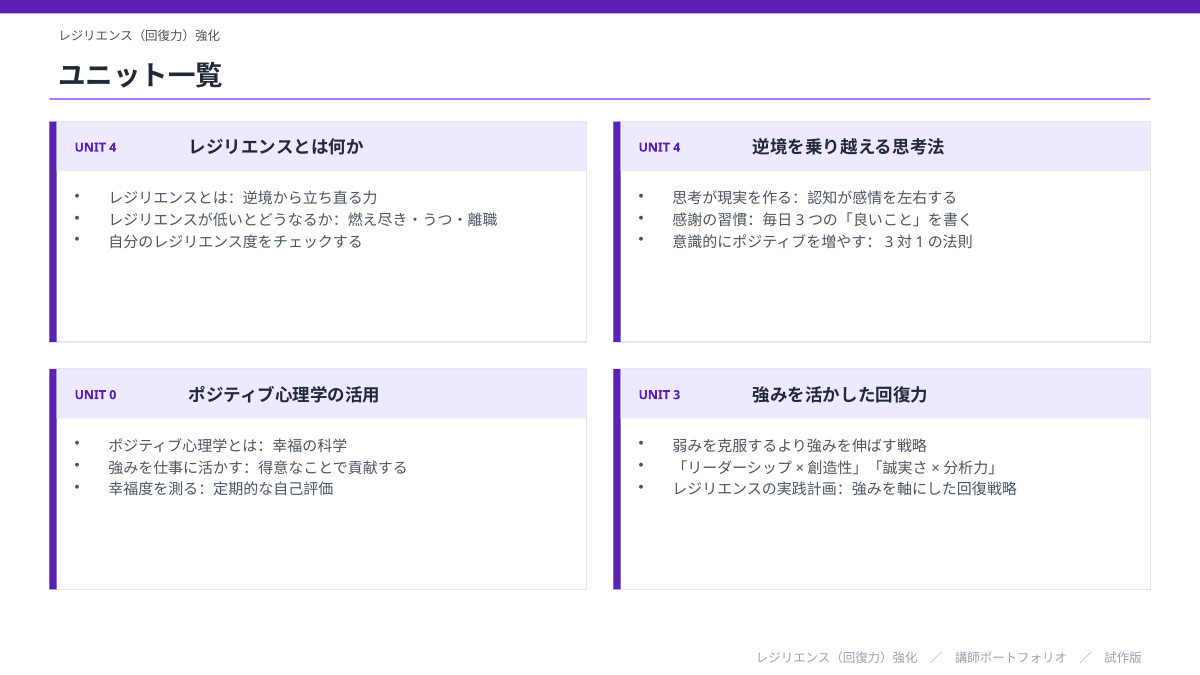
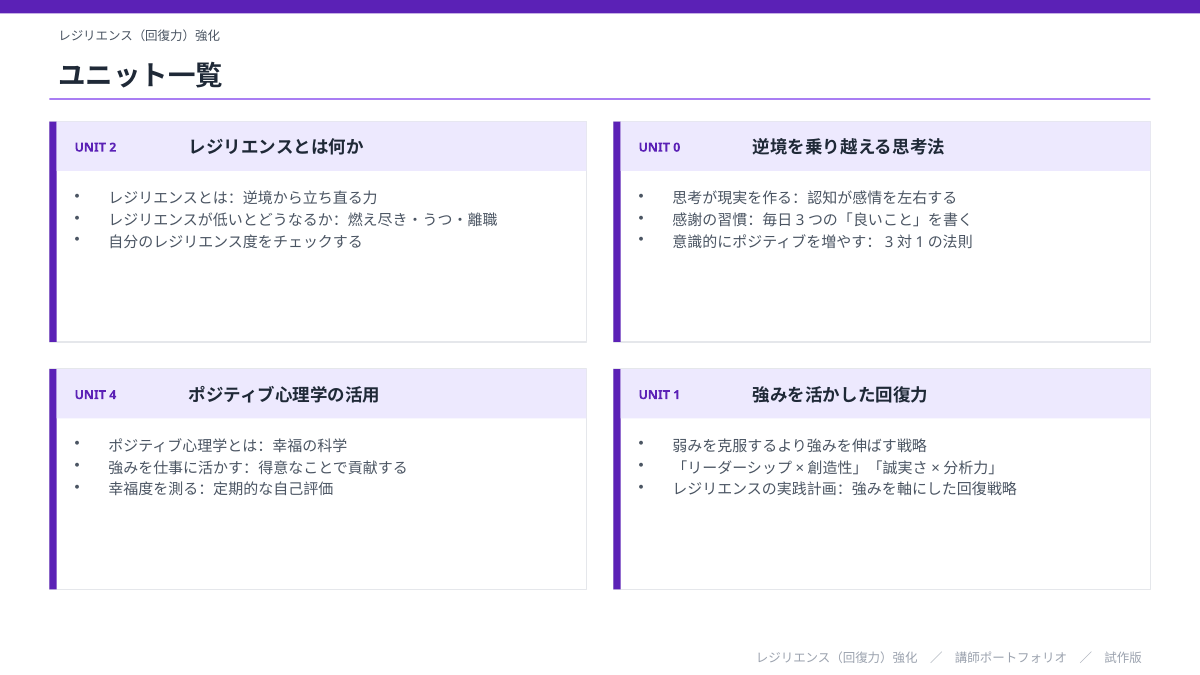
4: 4 -> 2 (113, 148)
4: 4 -> 0 (677, 148)
0: 0 -> 4 (113, 395)
3: 3 -> 1 (677, 395)
